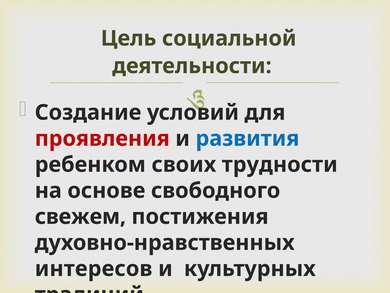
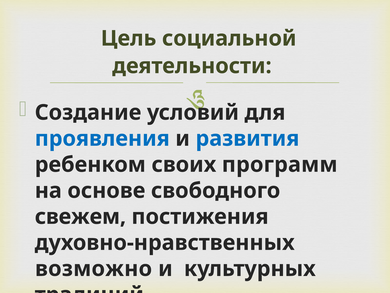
проявления colour: red -> blue (102, 138)
трудности: трудности -> программ (280, 164)
интересов: интересов -> возможно (94, 268)
